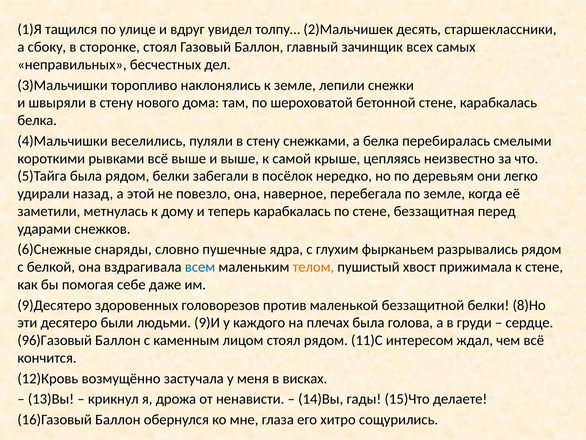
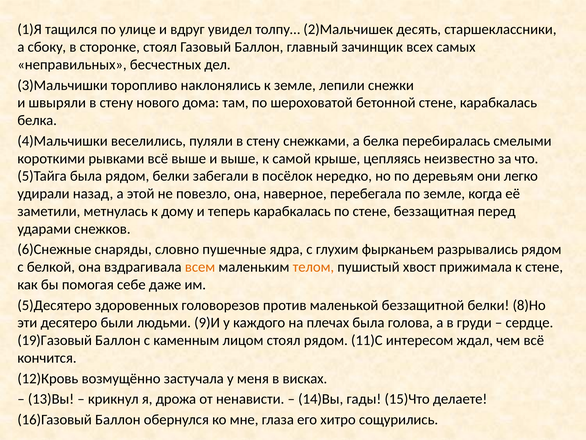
всем colour: blue -> orange (200, 267)
9)Десятеро: 9)Десятеро -> 5)Десятеро (55, 305)
96)Газовый: 96)Газовый -> 19)Газовый (55, 340)
